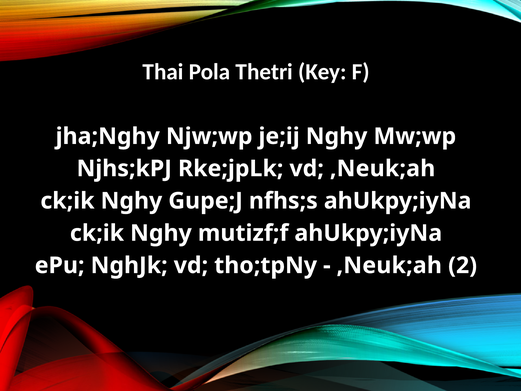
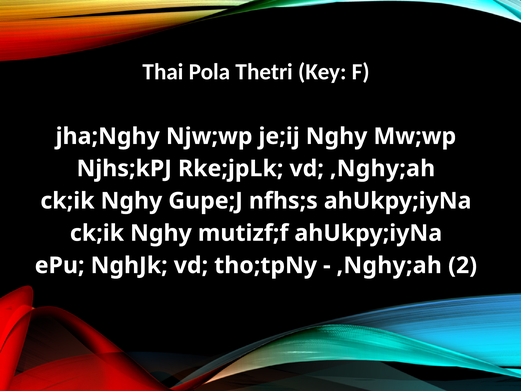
vd ,Neuk;ah: ,Neuk;ah -> ,Nghy;ah (383, 168)
,Neuk;ah: ,Neuk;ah -> ,Nghy;ah (389, 265)
